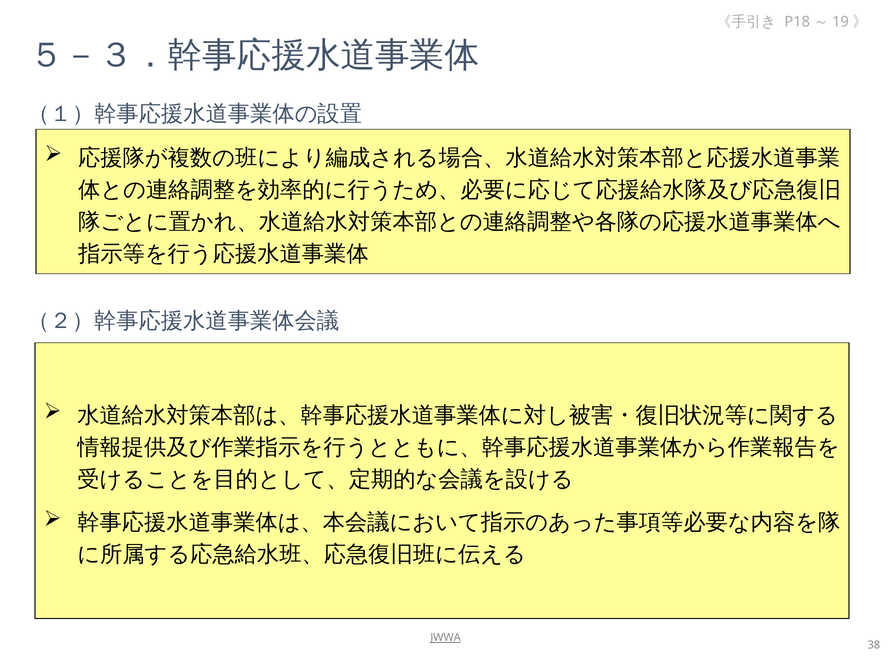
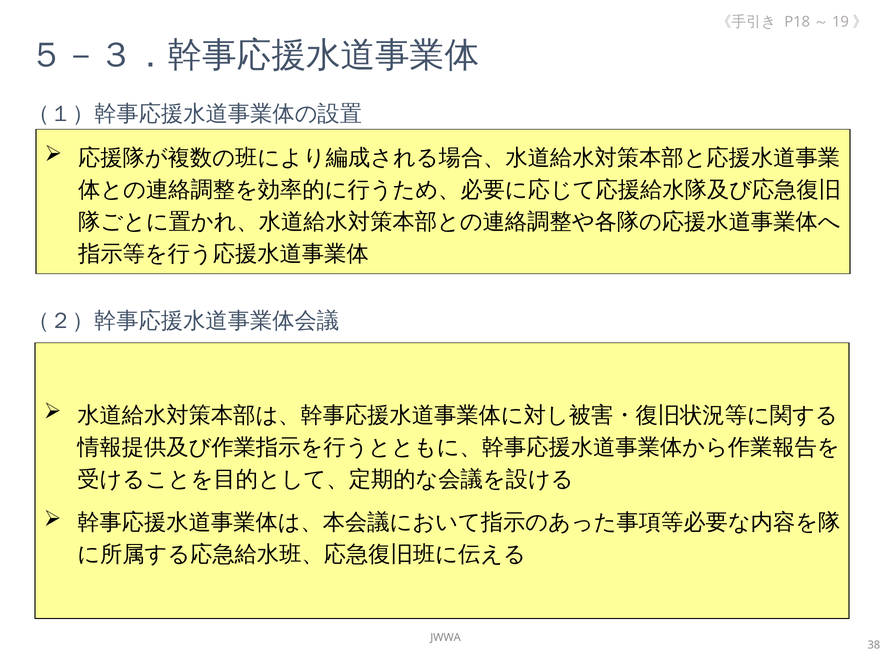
JWWA underline: present -> none (446, 638)
